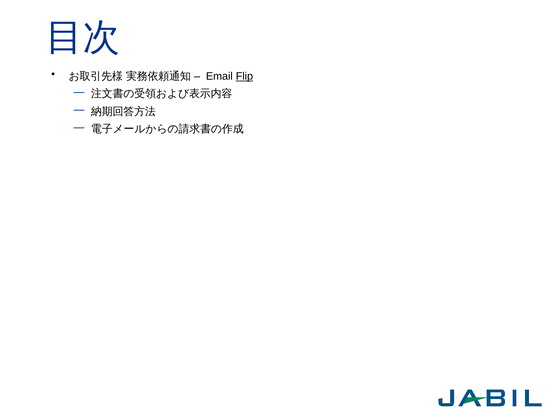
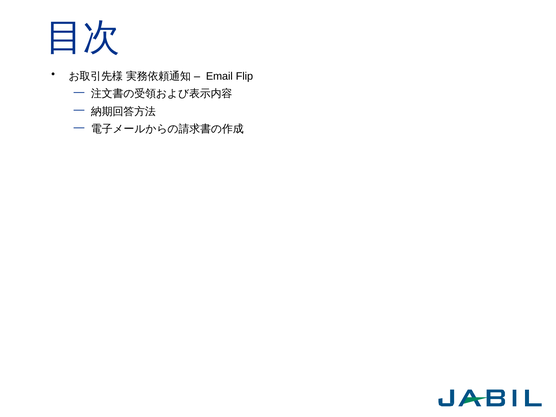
Flip underline: present -> none (244, 76)
